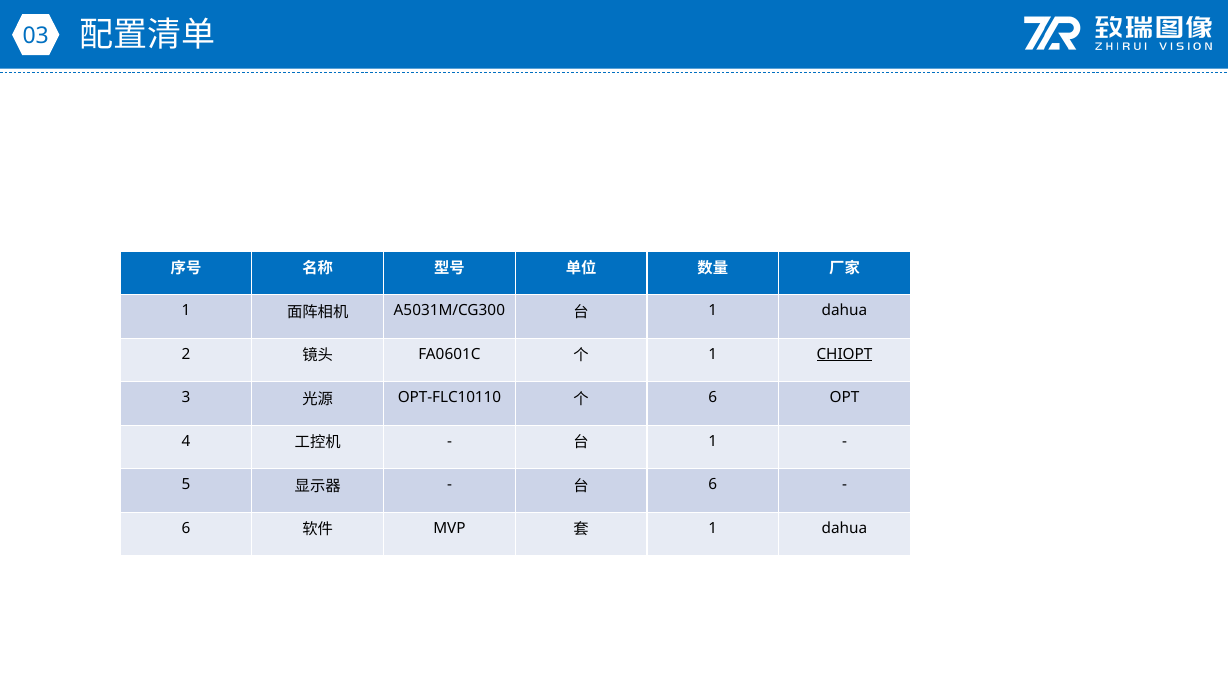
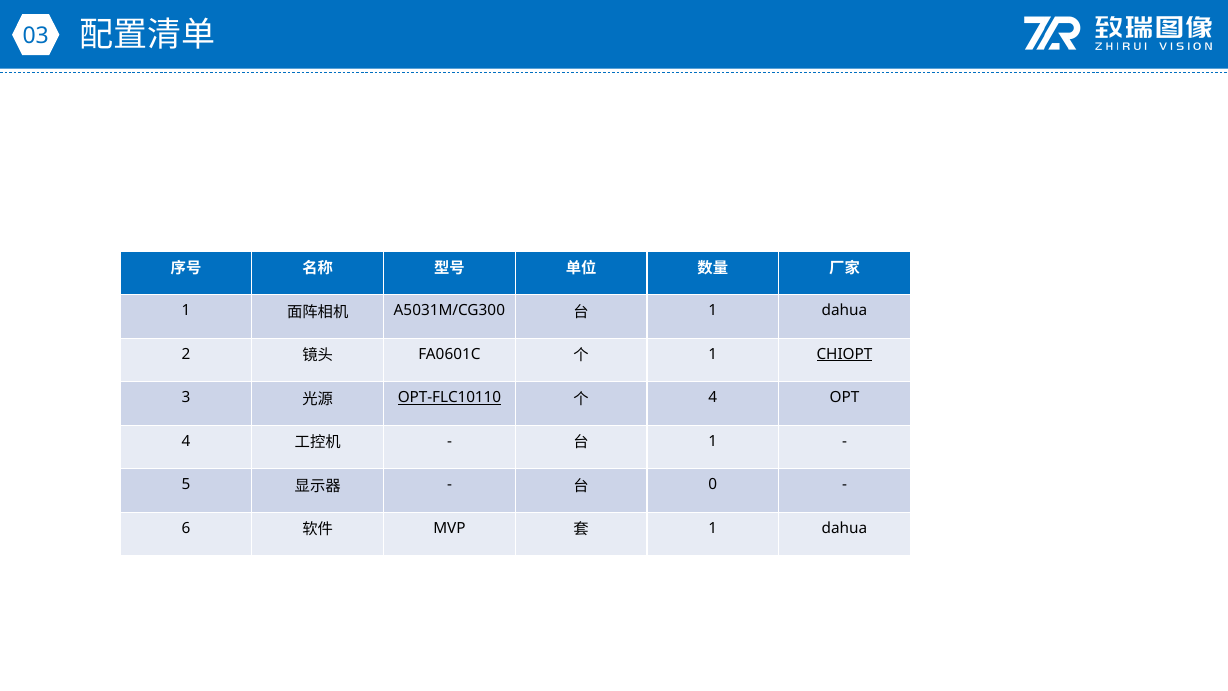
OPT-FLC10110 underline: none -> present (449, 398)
6: 6 -> 4 (713, 398)
6: 6 -> 0 (713, 485)
